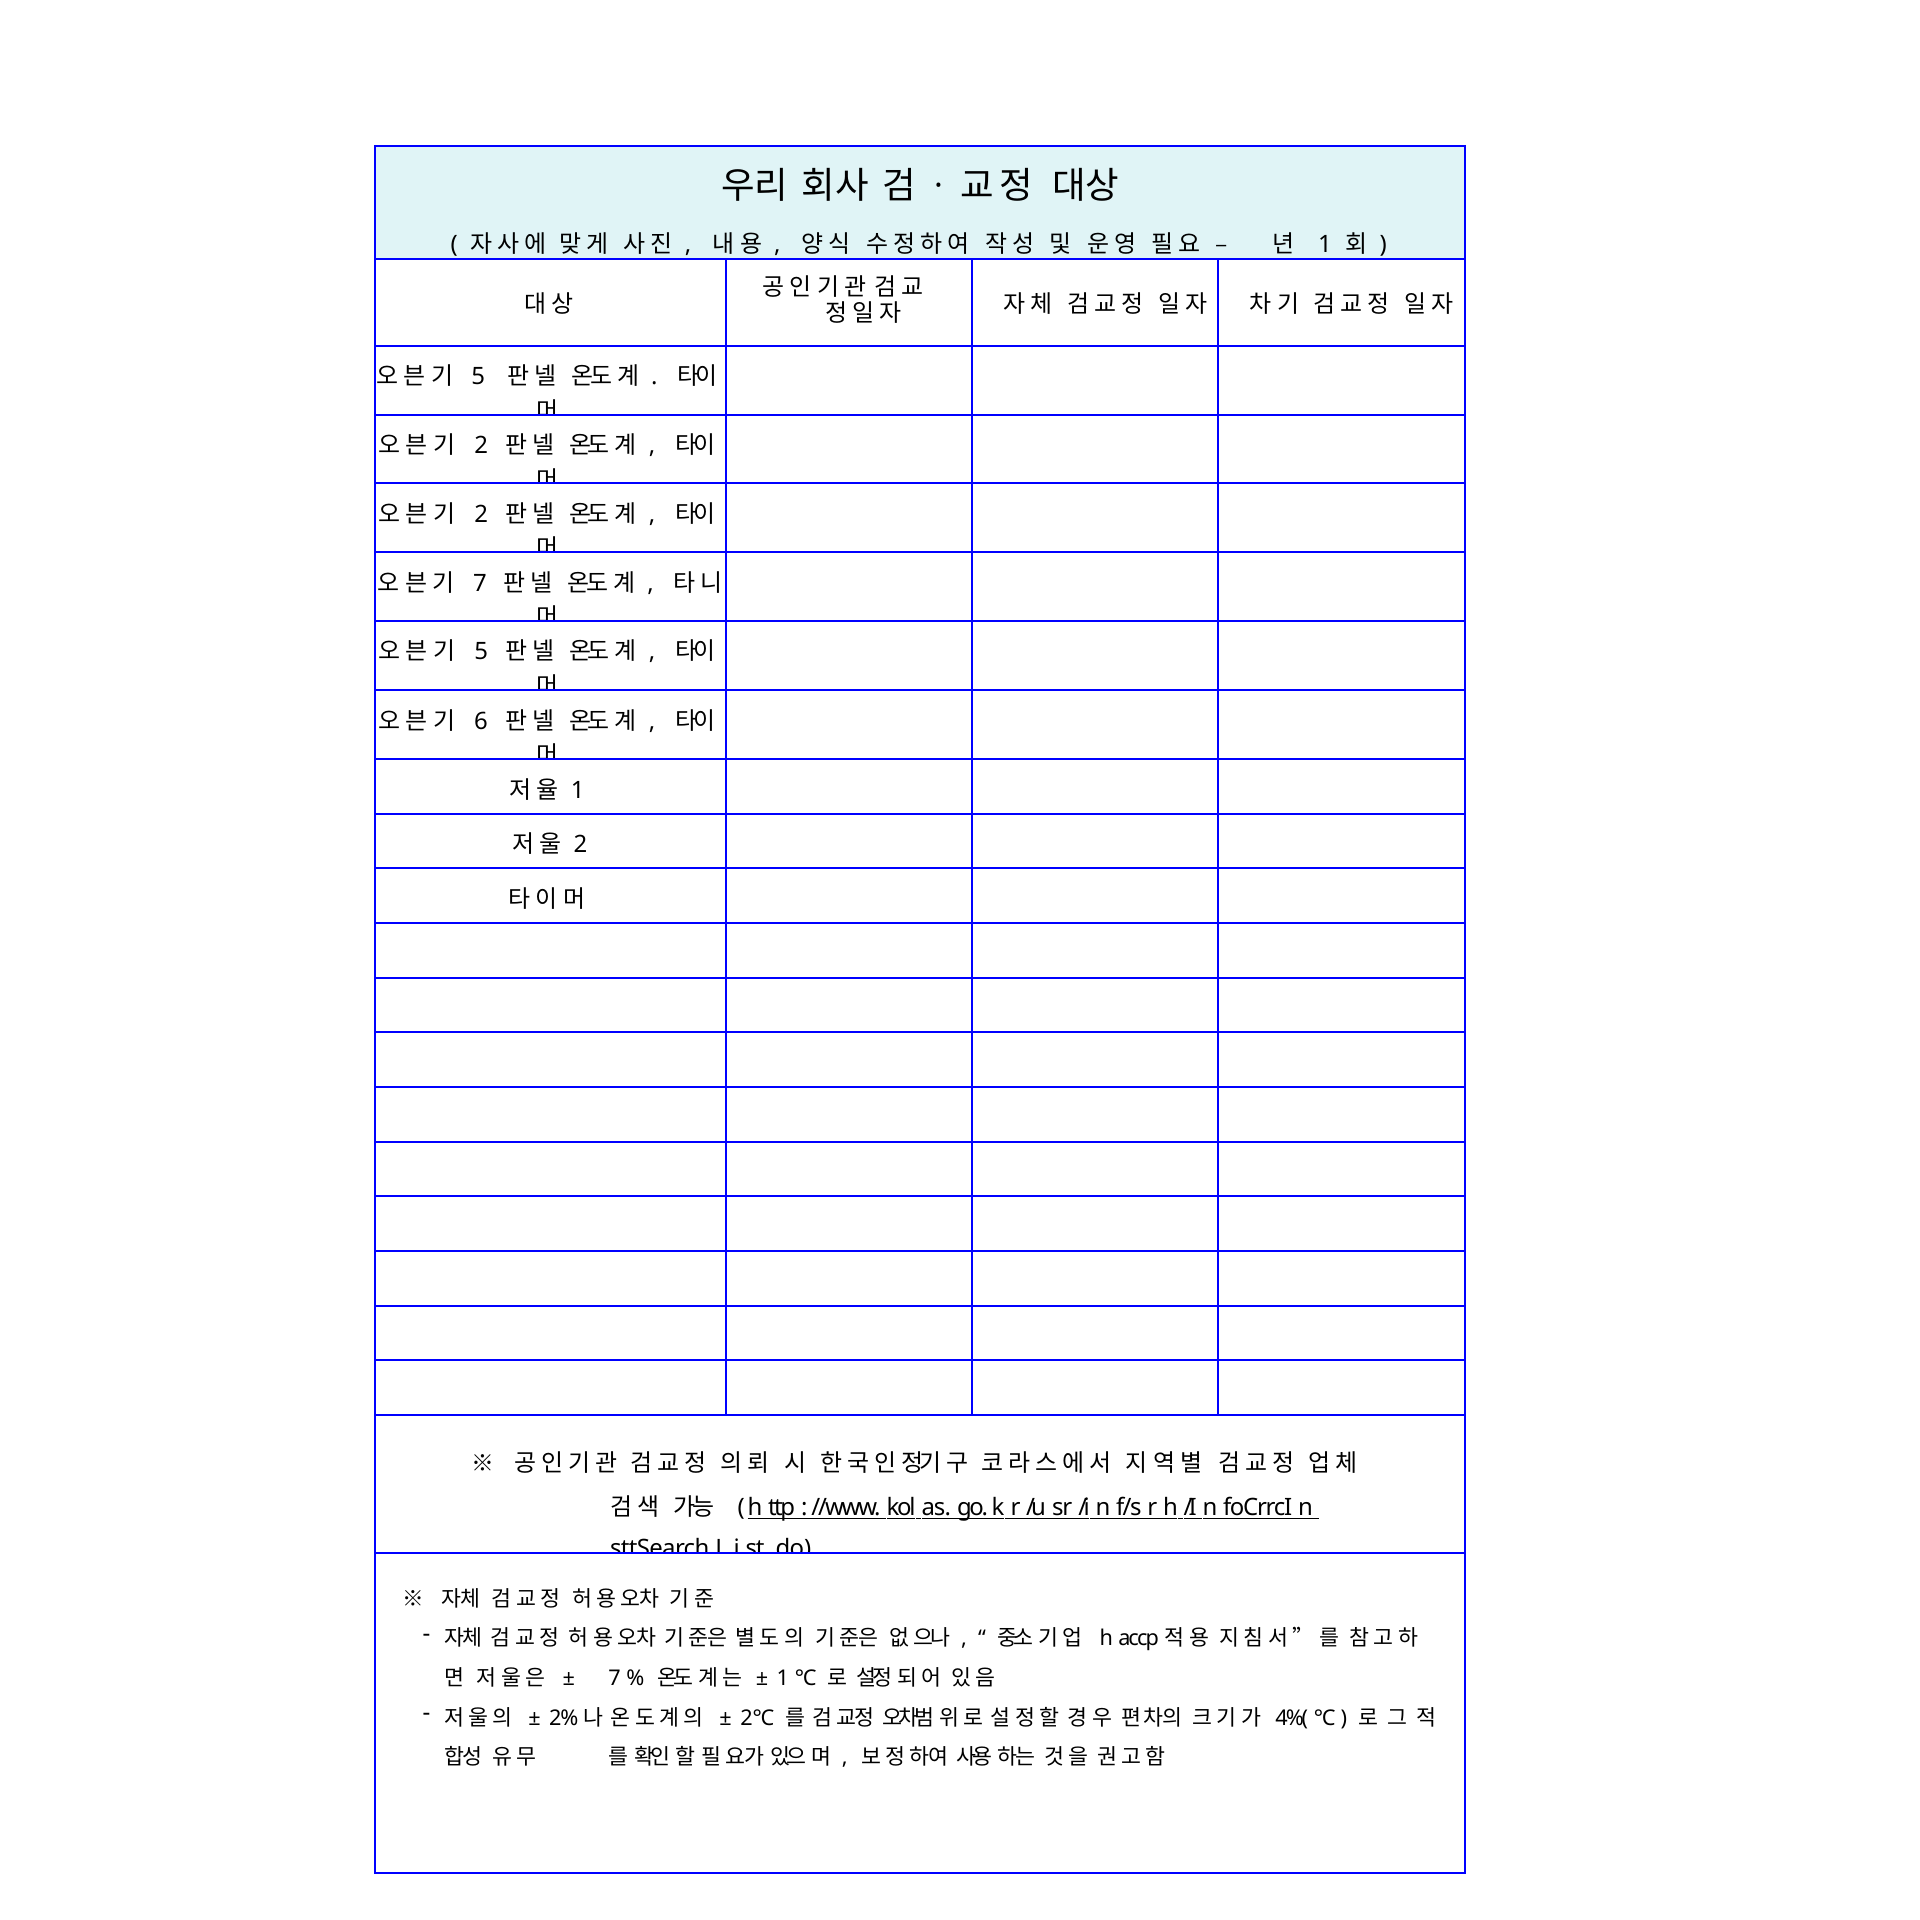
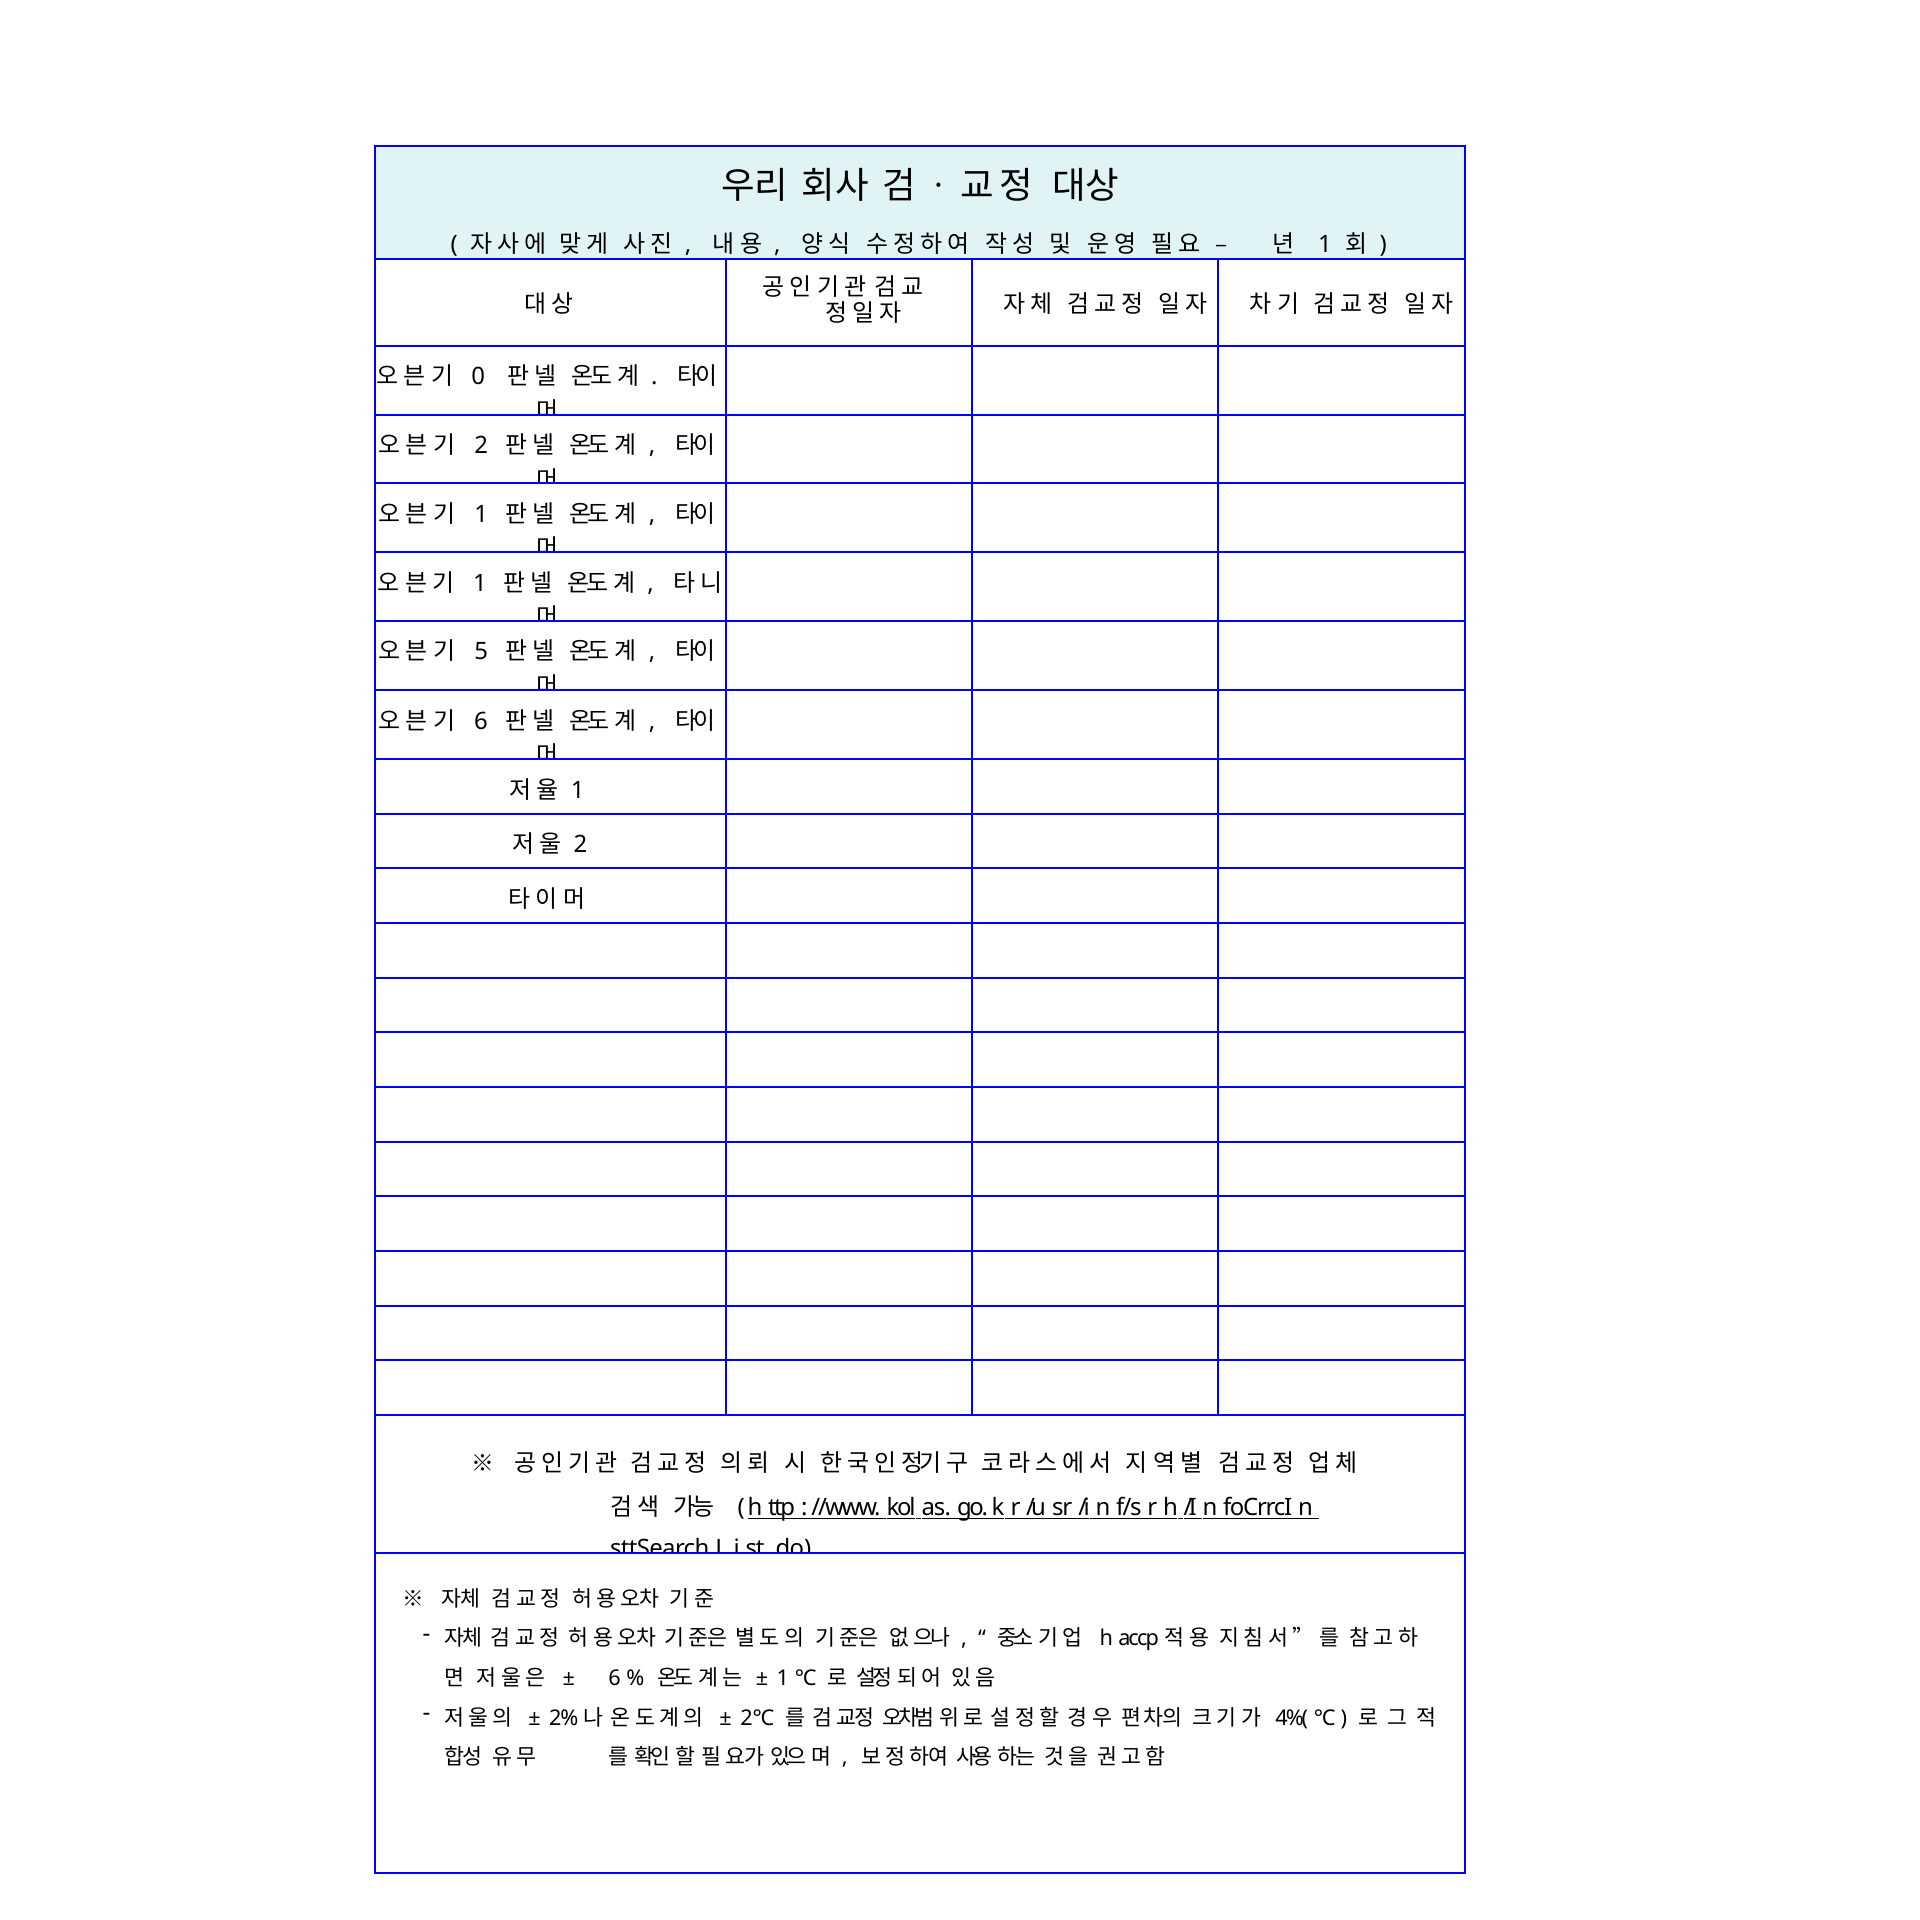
5: 5 -> 0 (478, 377)
2: 2 -> 1 (481, 514)
7: 7 -> 1 (480, 583)
7: 7 -> 6 (615, 1678)
